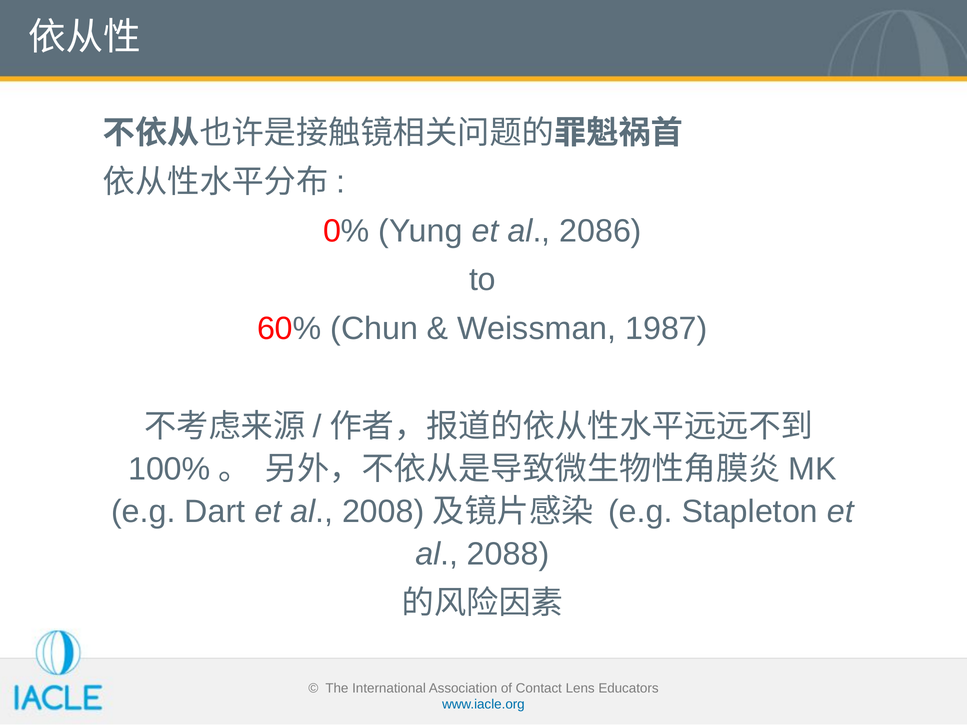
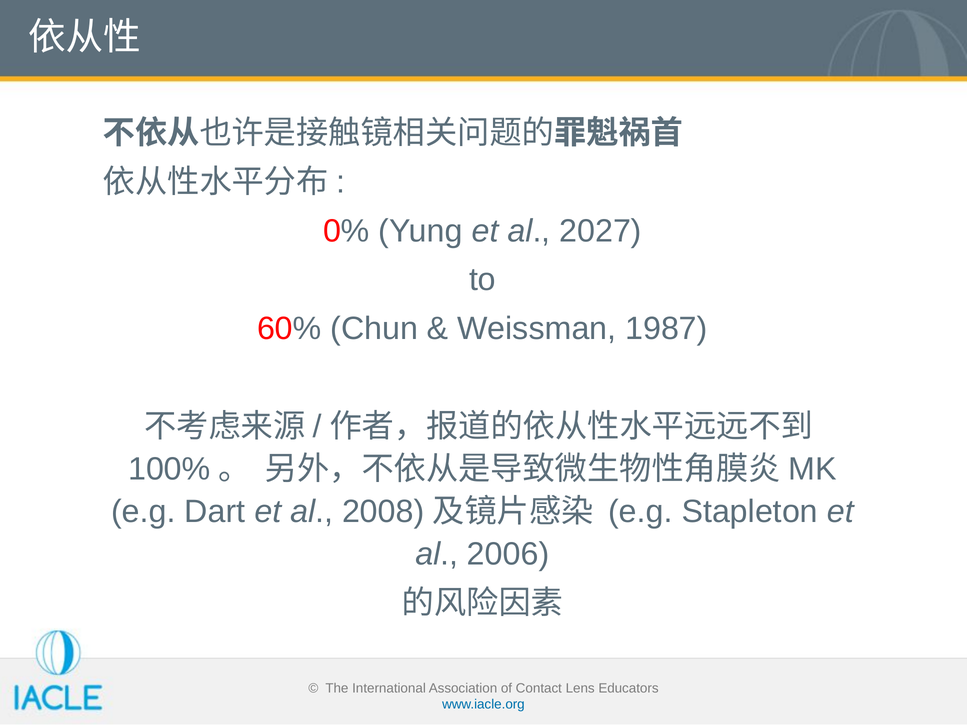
2086: 2086 -> 2027 (600, 231)
2088: 2088 -> 2006 (508, 554)
